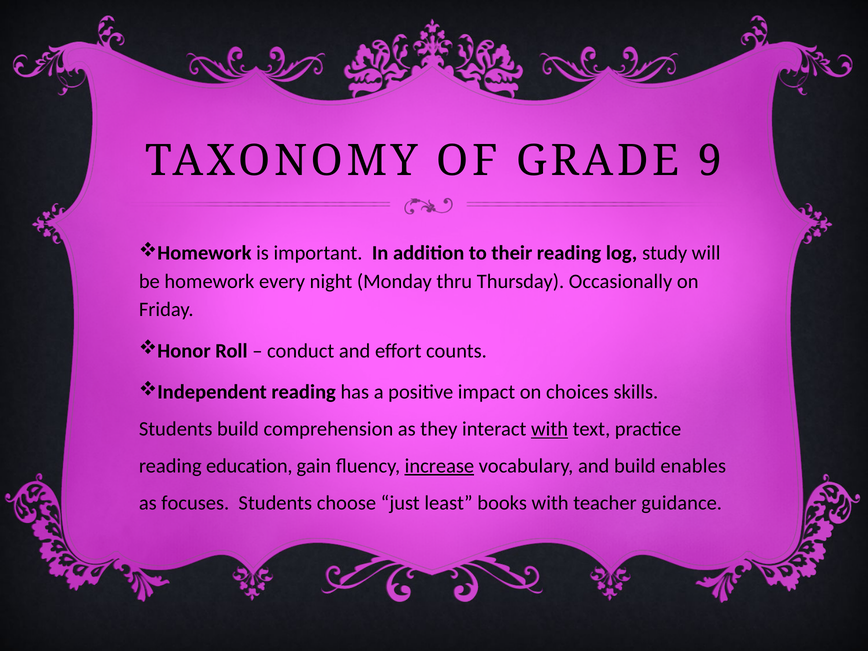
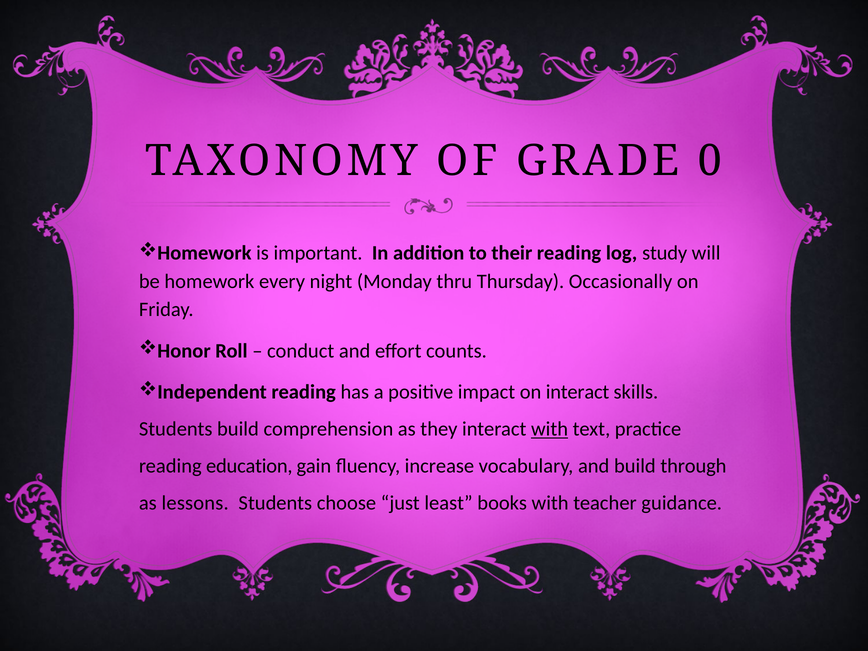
9: 9 -> 0 (710, 161)
on choices: choices -> interact (578, 392)
increase underline: present -> none (439, 466)
enables: enables -> through (693, 466)
focuses: focuses -> lessons (195, 503)
